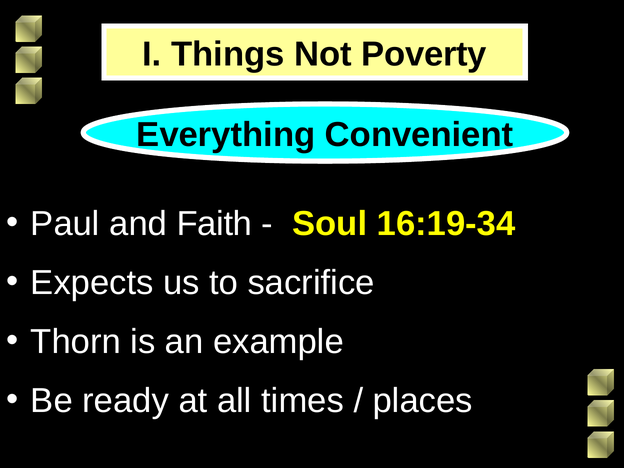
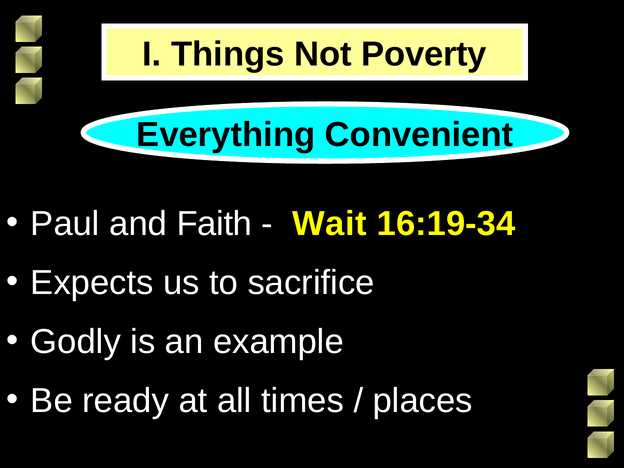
Soul: Soul -> Wait (330, 224)
Thorn: Thorn -> Godly (76, 342)
